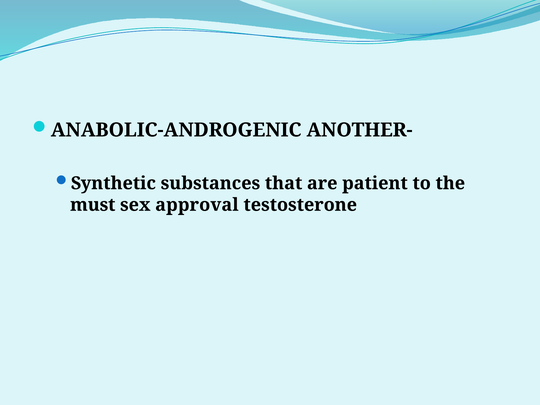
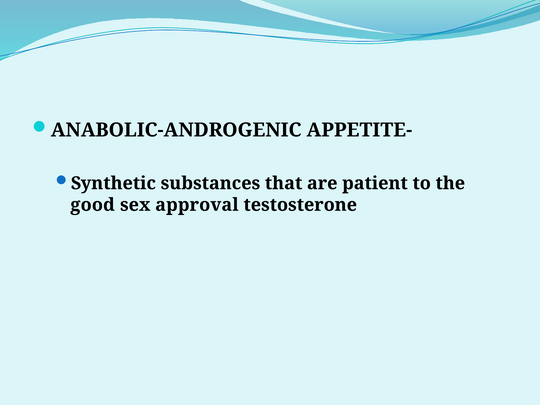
ANOTHER-: ANOTHER- -> APPETITE- (359, 130)
must: must -> good (93, 205)
